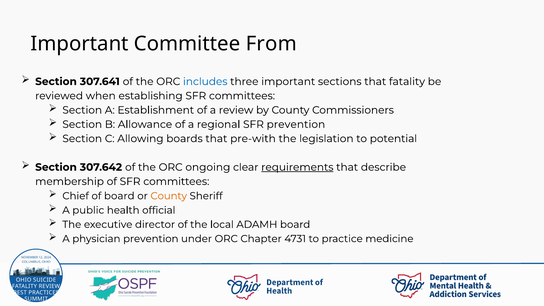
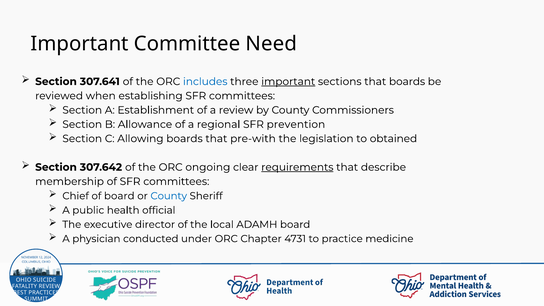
From: From -> Need (271, 44)
important underline: none -> present (288, 82)
that fatality: fatality -> boards (407, 82)
potential: potential -> obtained (393, 139)
County colour: orange -> blue (169, 196)
physician prevention: prevention -> conducted (151, 239)
